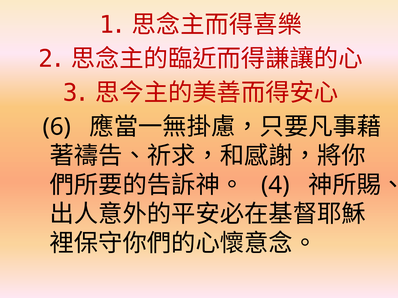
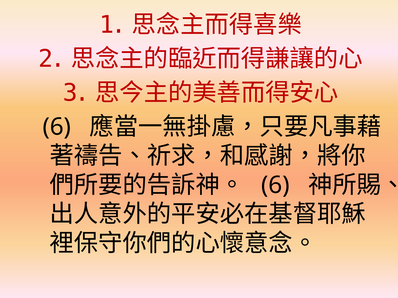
4: 4 -> 6 (275, 185)
